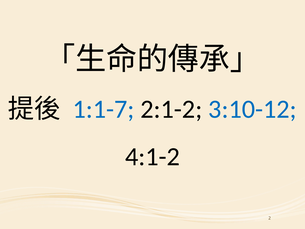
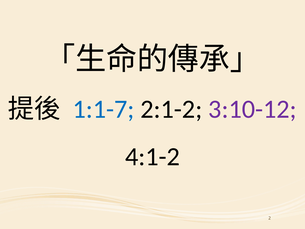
3:10-12 colour: blue -> purple (252, 109)
